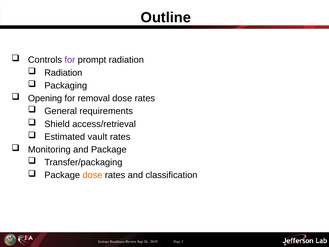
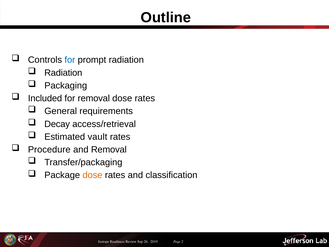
for colour: purple -> blue (70, 60)
Opening: Opening -> Included (45, 98)
Shield: Shield -> Decay (57, 124)
Monitoring: Monitoring -> Procedure (49, 149)
and Package: Package -> Removal (109, 149)
